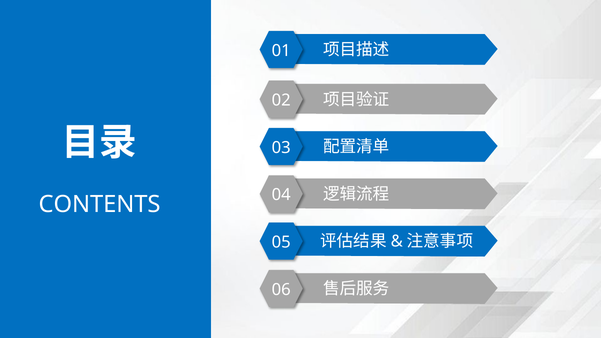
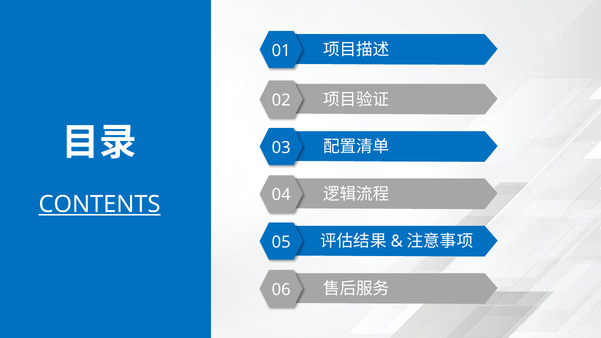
CONTENTS underline: none -> present (100, 205)
